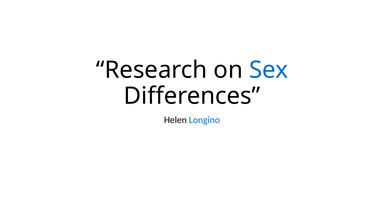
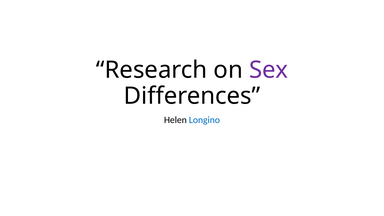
Sex colour: blue -> purple (269, 70)
